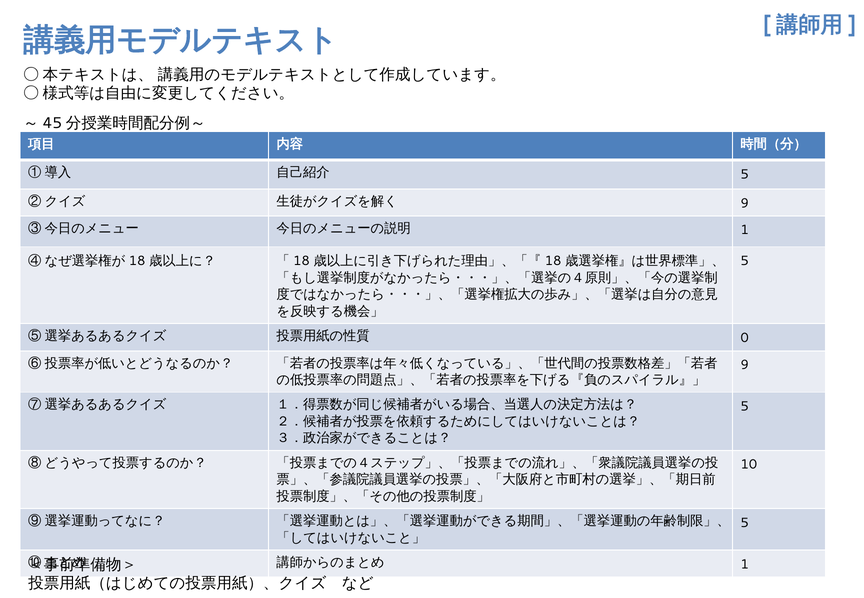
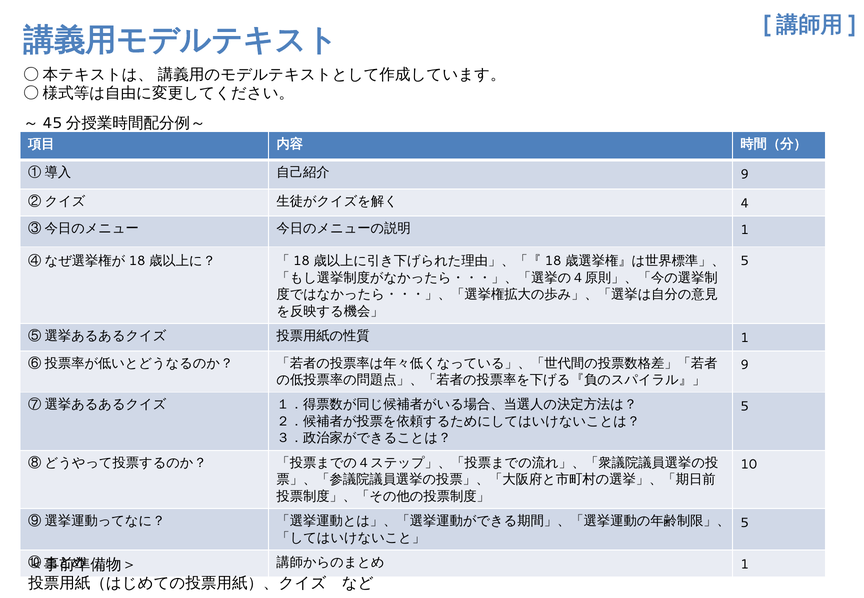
5: 5 -> 9 (745, 174)
9: 9 -> 4 (745, 203)
0: 0 -> 1 (745, 338)
